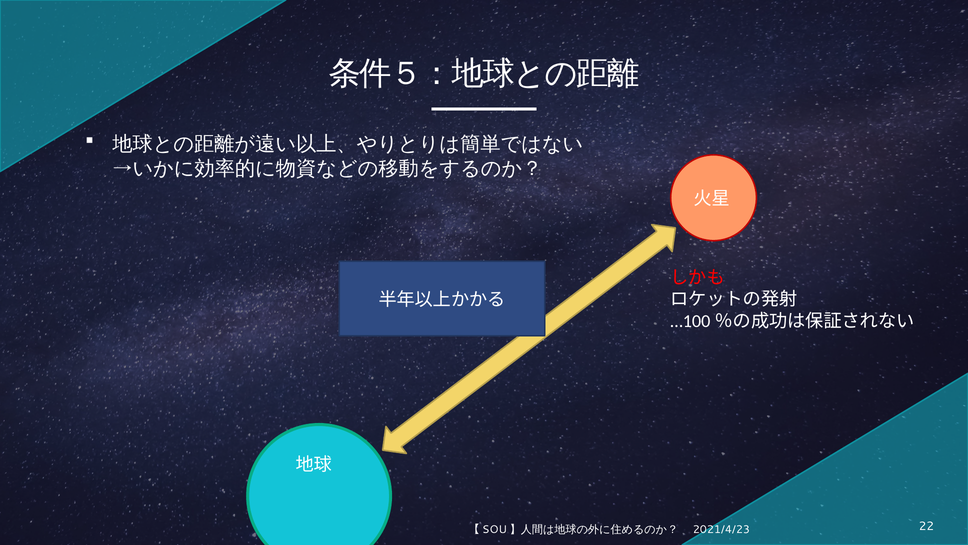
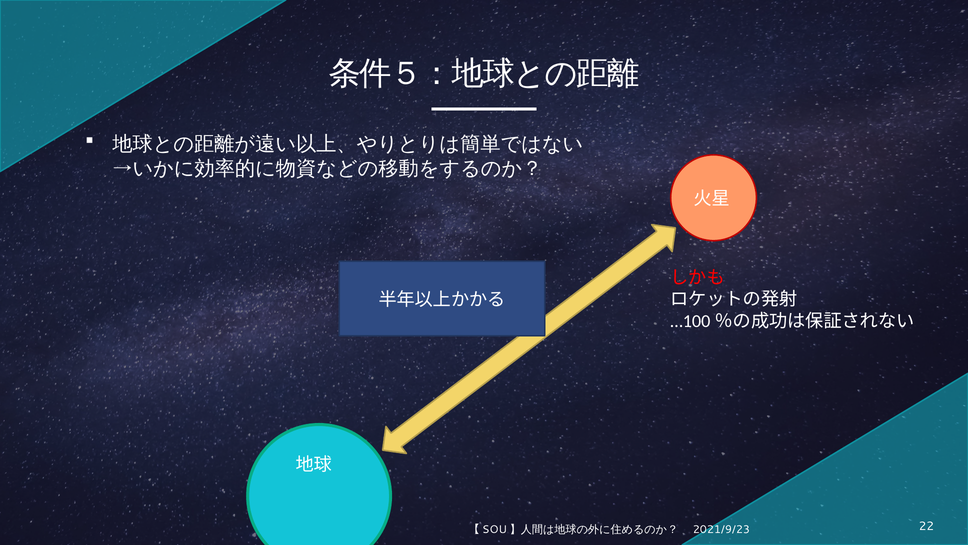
2021/4/23: 2021/4/23 -> 2021/9/23 (721, 529)
